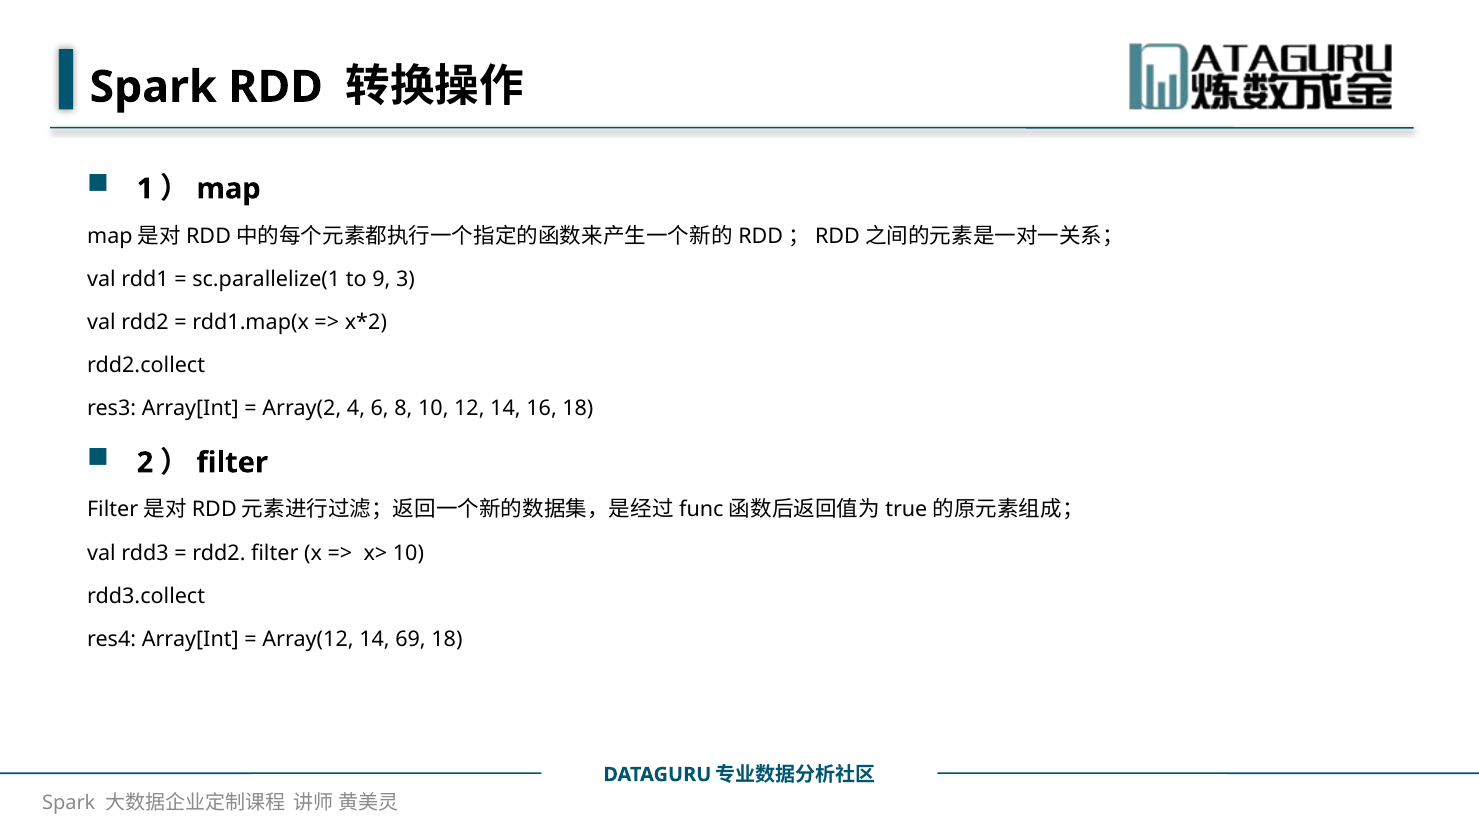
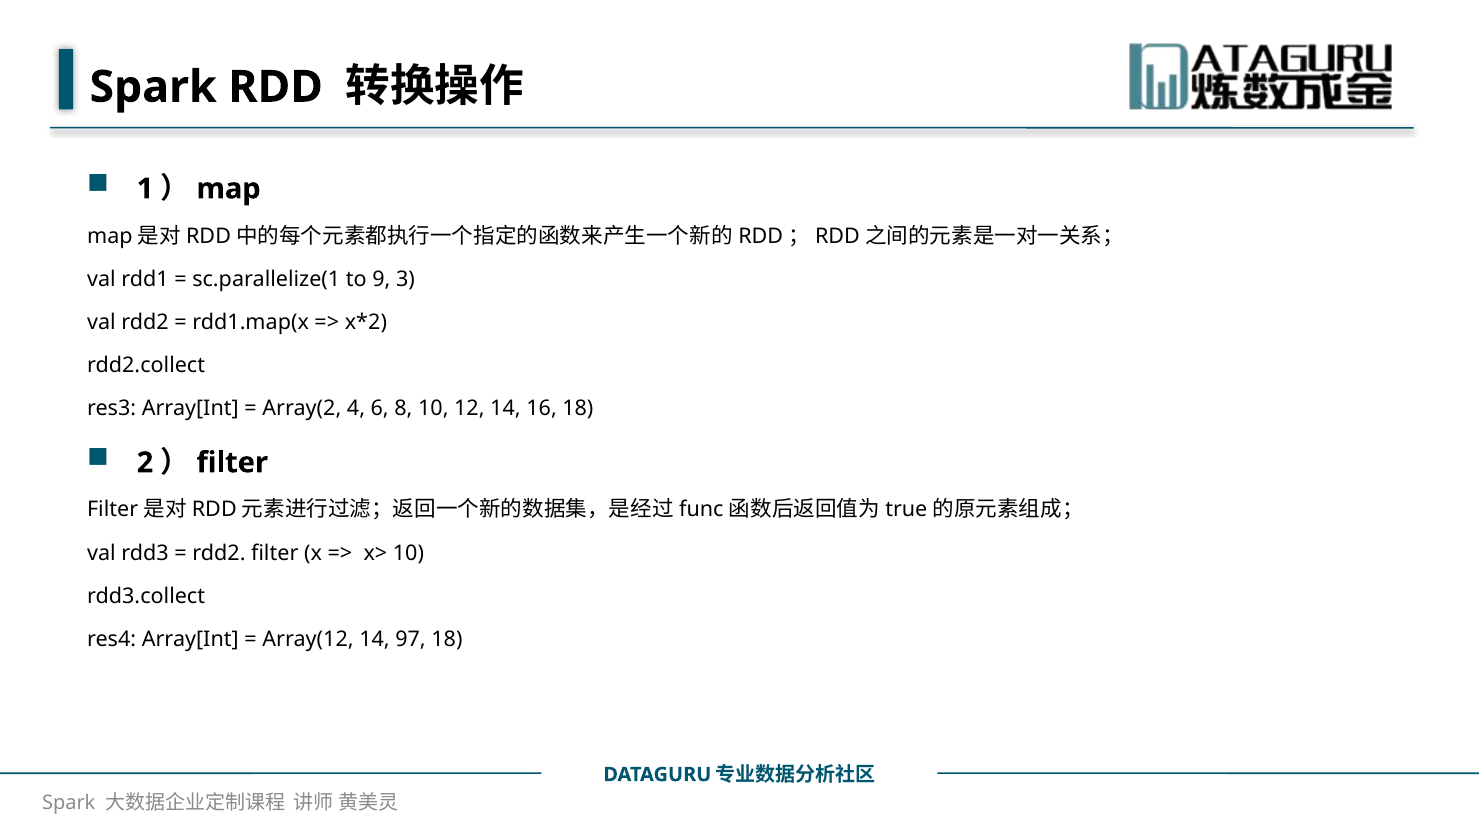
69: 69 -> 97 (411, 639)
